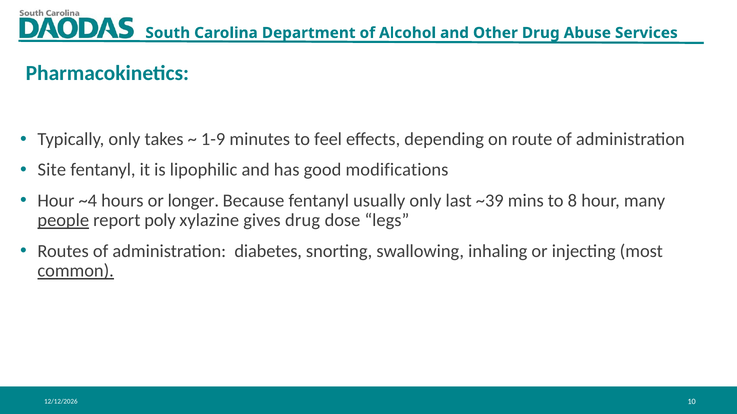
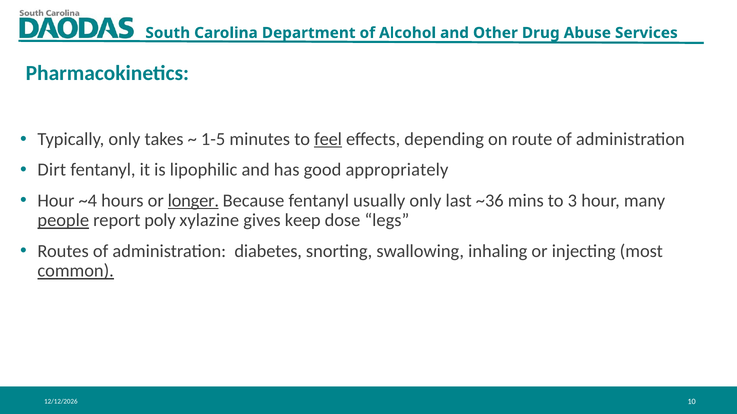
1-9: 1-9 -> 1-5 (213, 139)
feel underline: none -> present (328, 139)
Site: Site -> Dirt (52, 170)
modifications: modifications -> appropriately (397, 170)
longer underline: none -> present (193, 201)
~39: ~39 -> ~36 (490, 201)
8: 8 -> 3 (572, 201)
gives drug: drug -> keep (303, 221)
